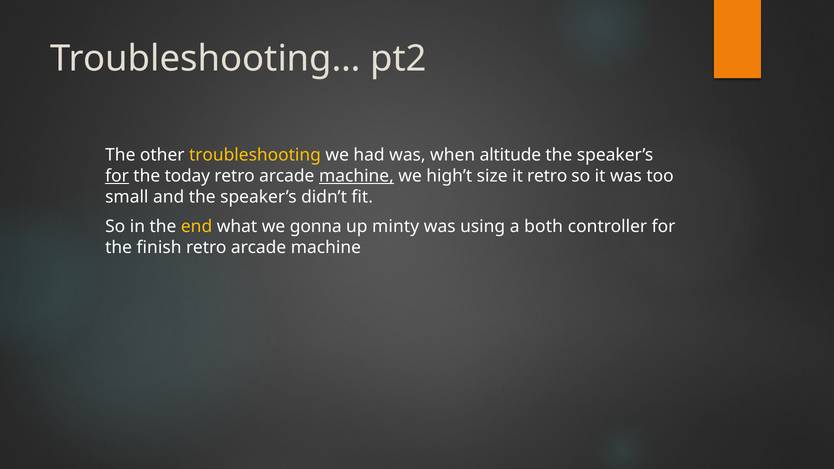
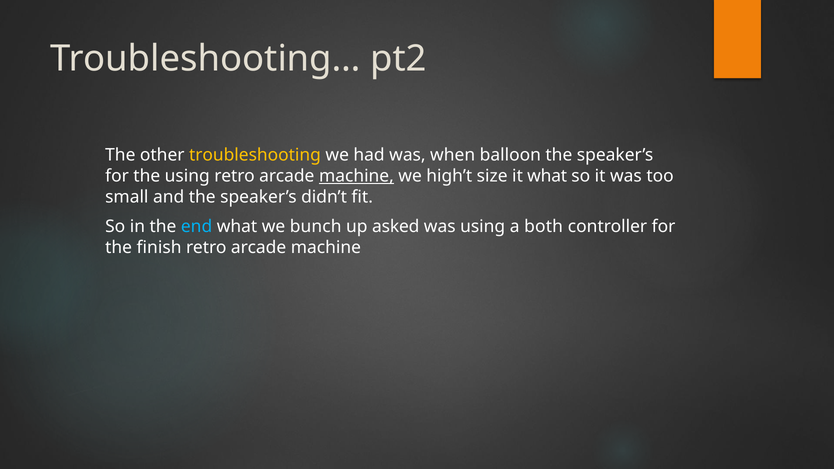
altitude: altitude -> balloon (510, 155)
for underline: present -> none (117, 176)
the today: today -> using (187, 176)
it retro: retro -> what (547, 176)
end colour: yellow -> light blue (197, 226)
gonna: gonna -> bunch (316, 226)
minty: minty -> asked (396, 226)
